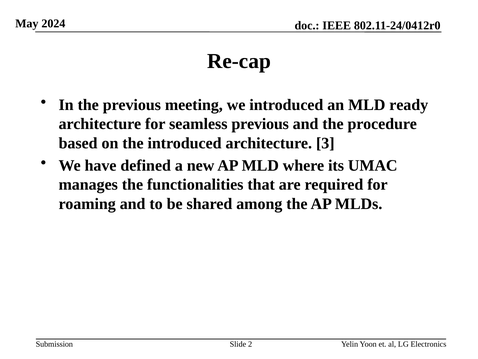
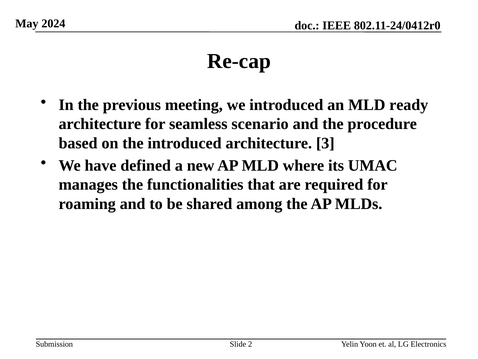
seamless previous: previous -> scenario (260, 124)
